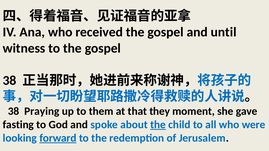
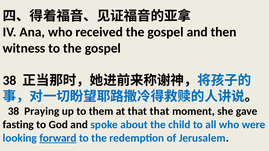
until: until -> then (224, 32)
that they: they -> that (160, 111)
the underline: present -> none (158, 125)
